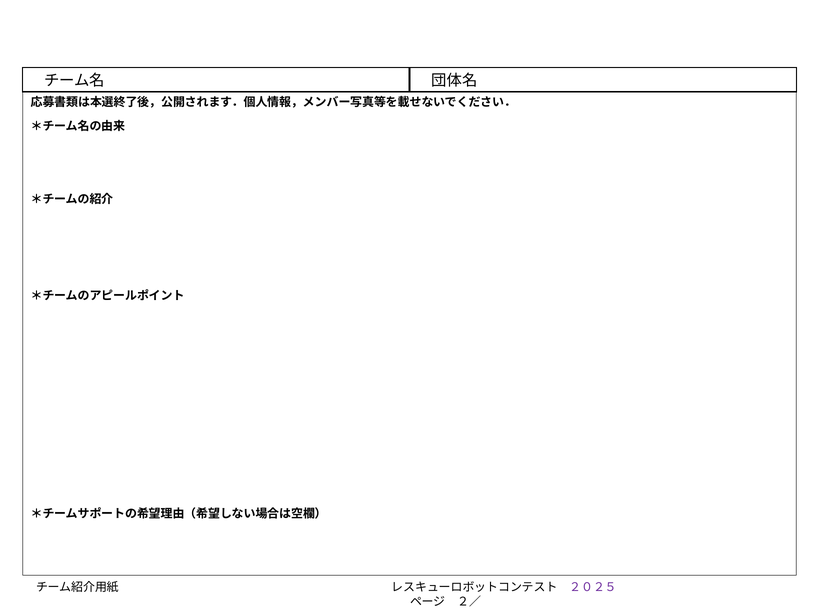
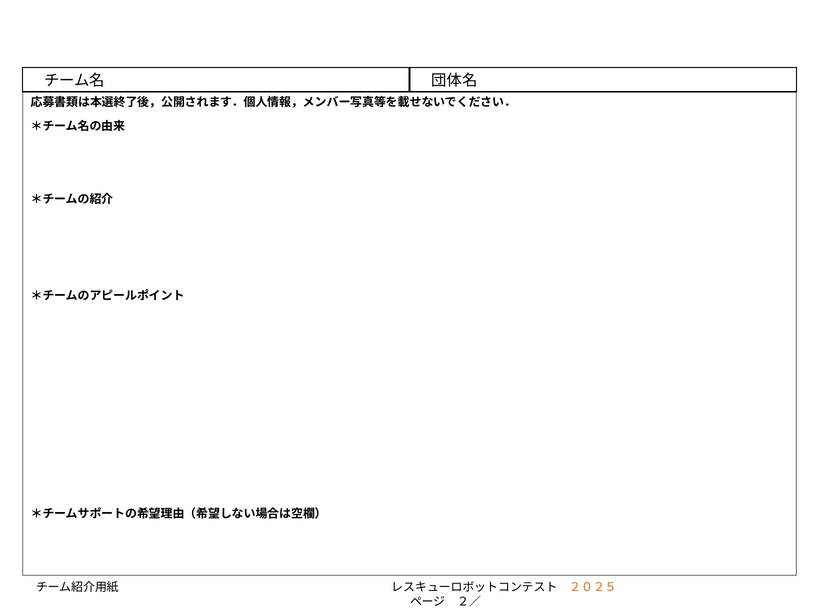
２０２５ colour: purple -> orange (593, 588)
